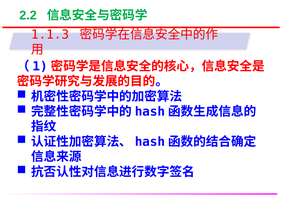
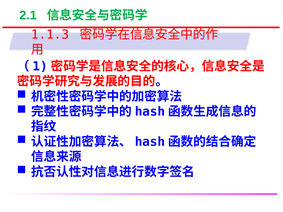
2.2: 2.2 -> 2.1 (28, 15)
